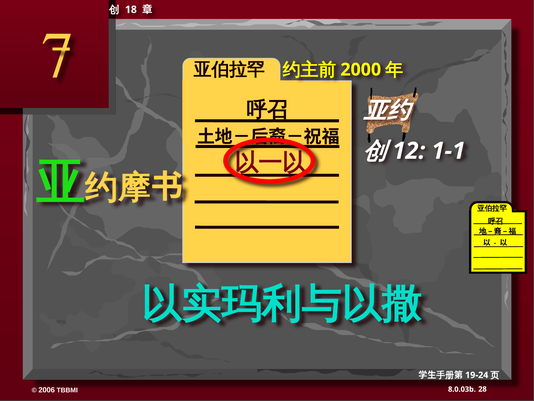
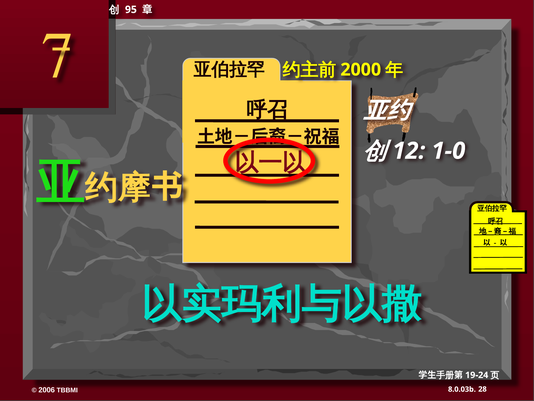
18: 18 -> 95 (131, 10)
1-1: 1-1 -> 1-0 (448, 151)
